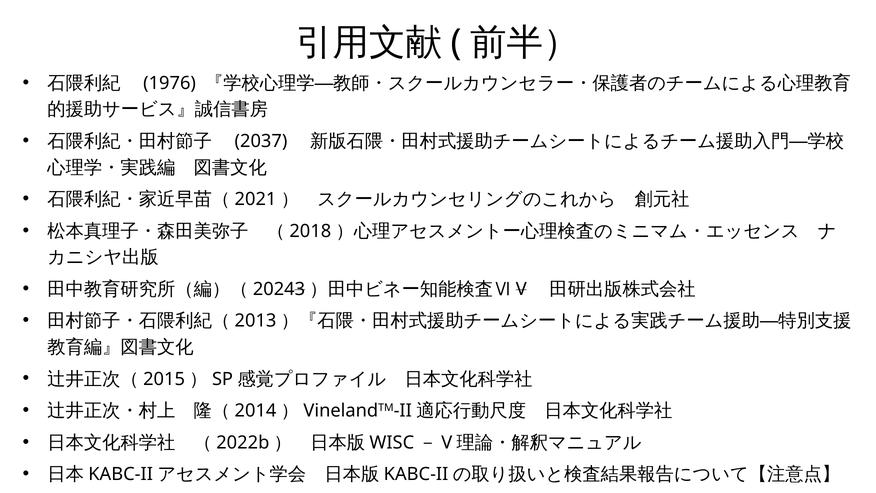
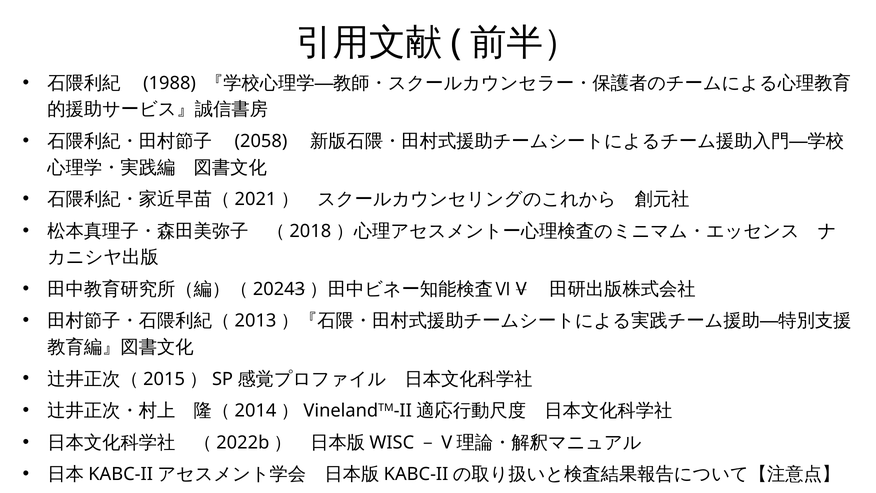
1976: 1976 -> 1988 (170, 83)
2037: 2037 -> 2058 (261, 141)
